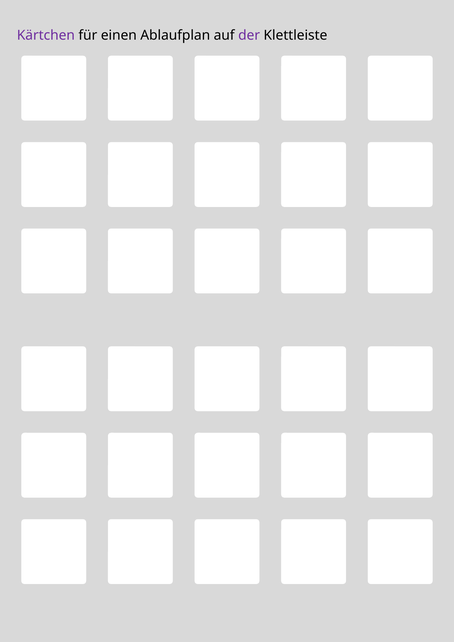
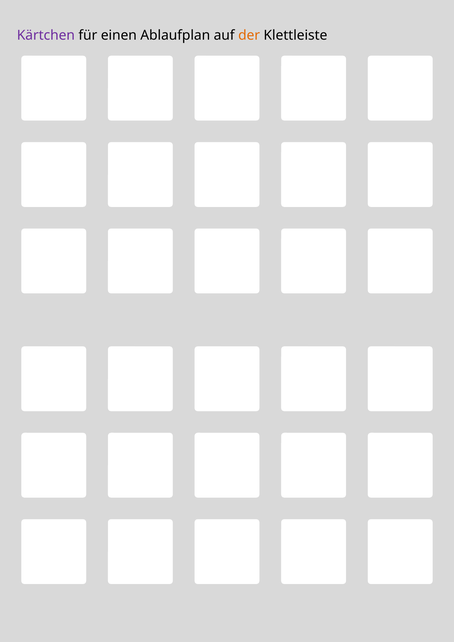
der colour: purple -> orange (249, 35)
